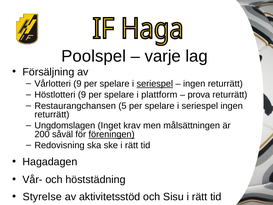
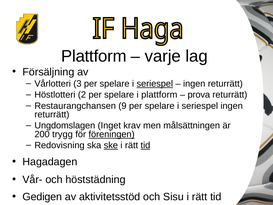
Poolspel: Poolspel -> Plattform (94, 56)
Vårlotteri 9: 9 -> 3 (77, 84)
Höstlotteri 9: 9 -> 2 (82, 95)
5: 5 -> 9 (122, 106)
såväl: såväl -> trygg (62, 134)
ske underline: none -> present (111, 145)
tid underline: none -> present (145, 145)
Styrelse: Styrelse -> Gedigen (42, 197)
